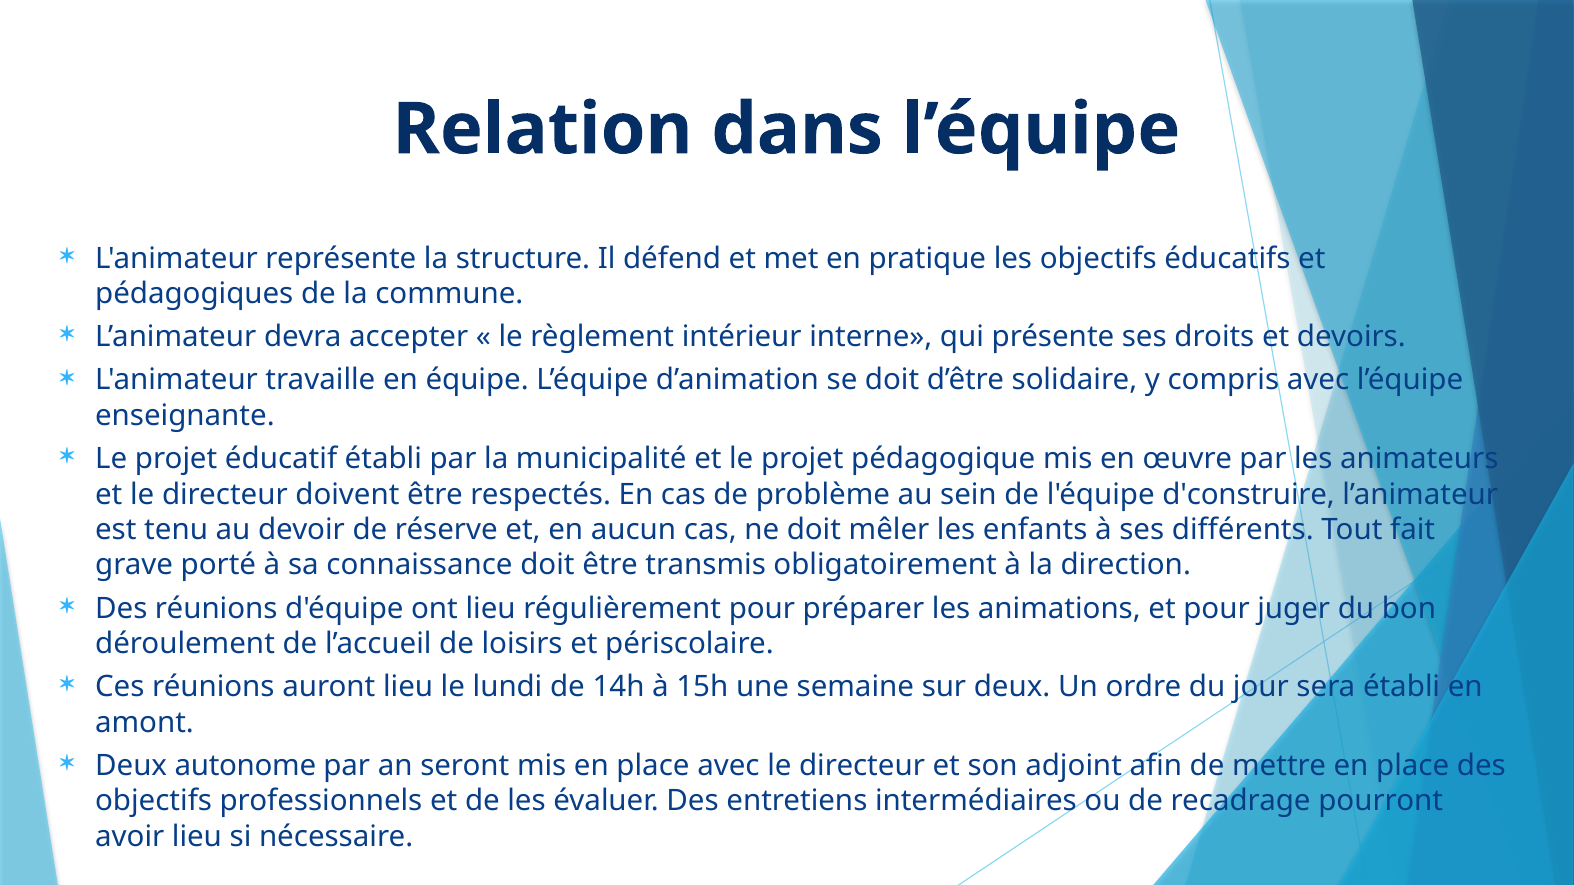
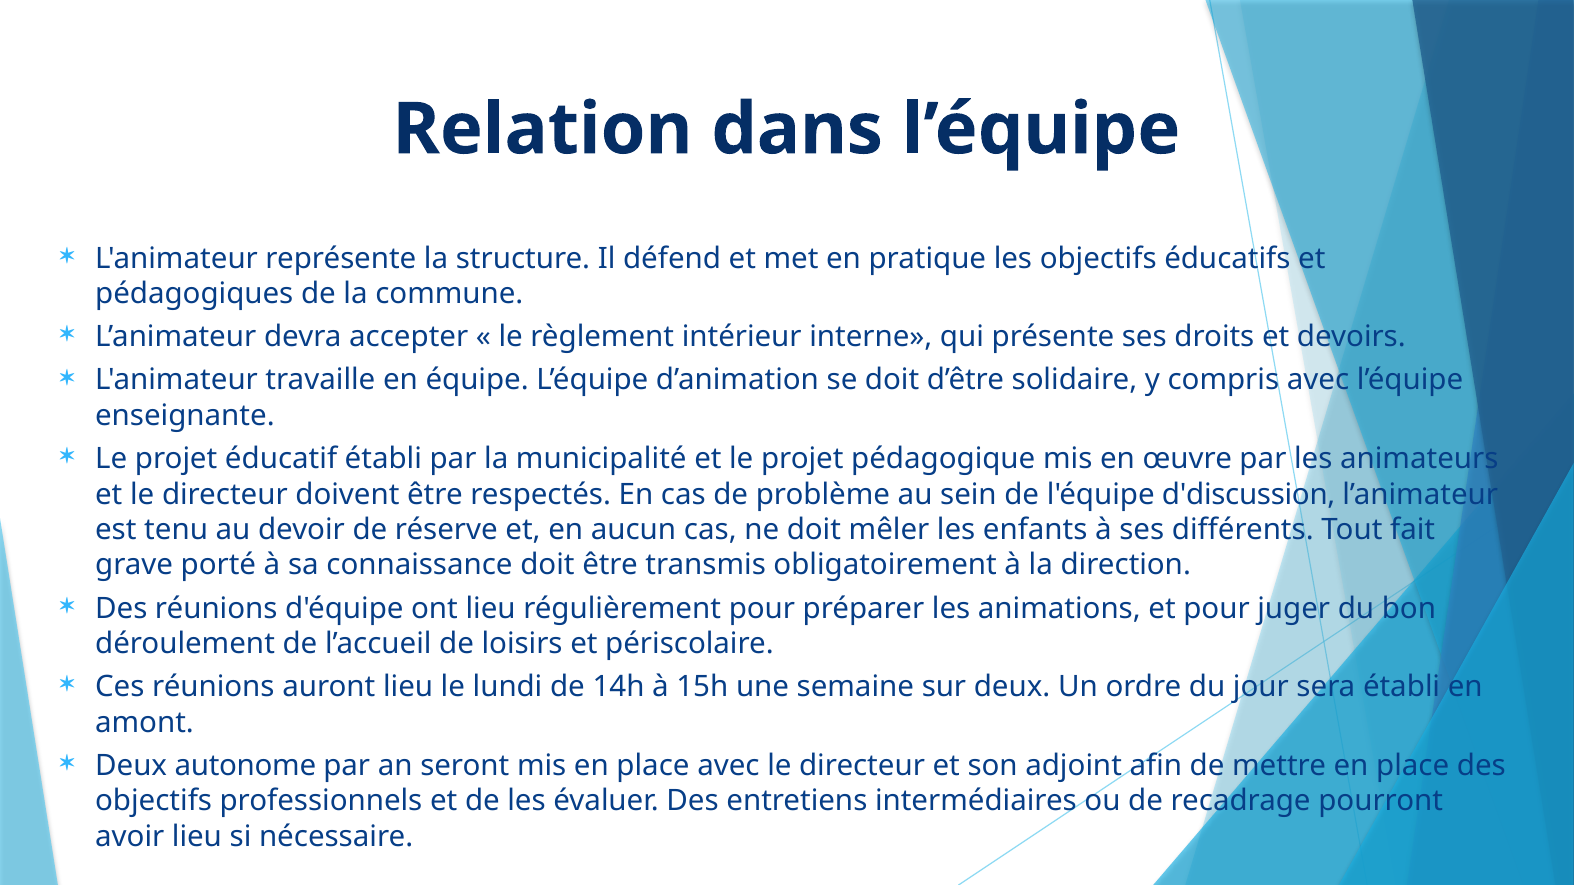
d'construire: d'construire -> d'discussion (1249, 494)
